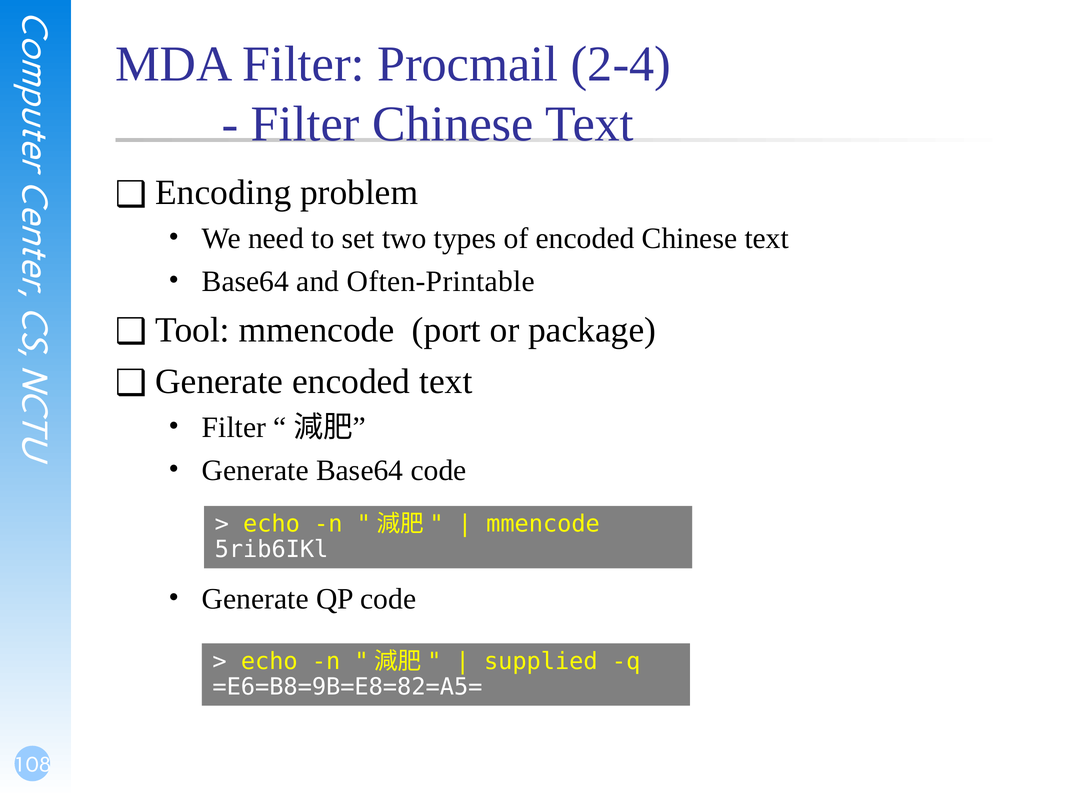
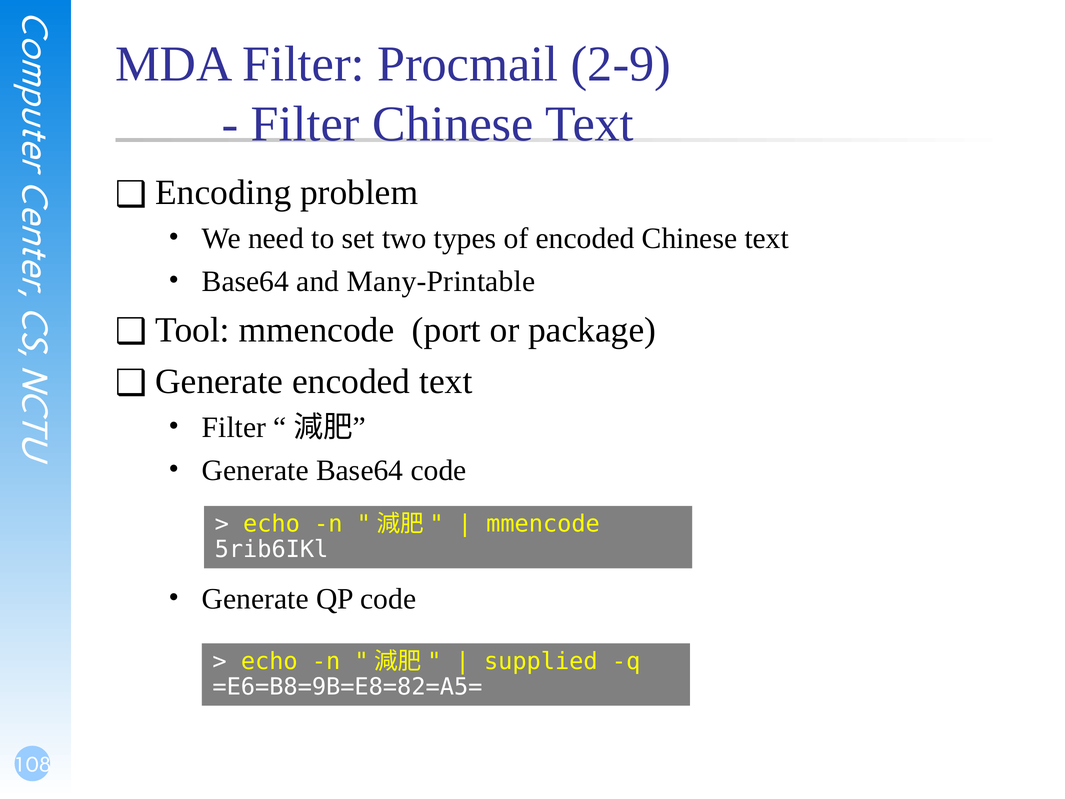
2-4: 2-4 -> 2-9 (621, 64)
Often-Printable: Often-Printable -> Many-Printable (441, 281)
